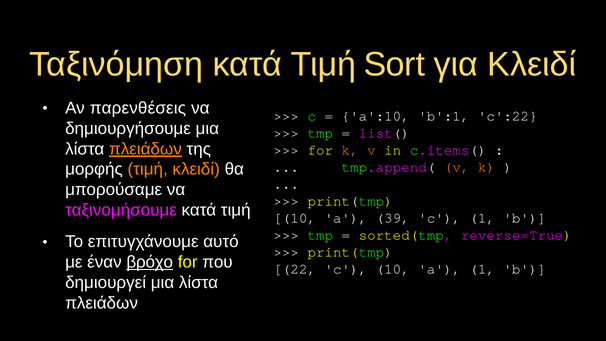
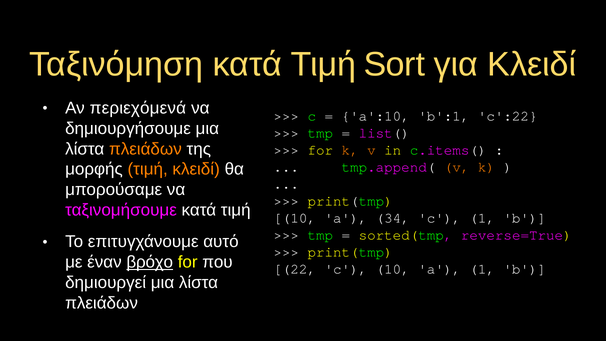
παρενθέσεις: παρενθέσεις -> περιεχόμενά (138, 108)
πλειάδων underline: present -> none (145, 149)
39: 39 -> 34 (393, 218)
